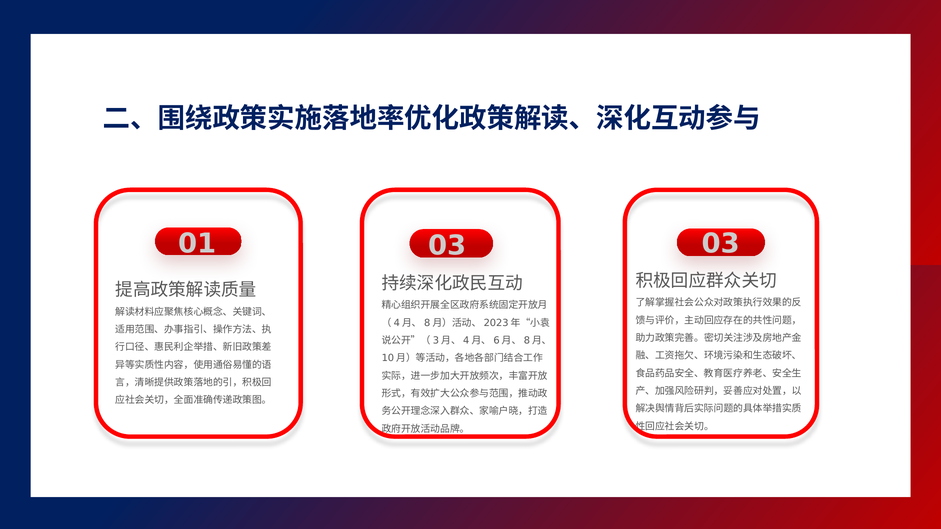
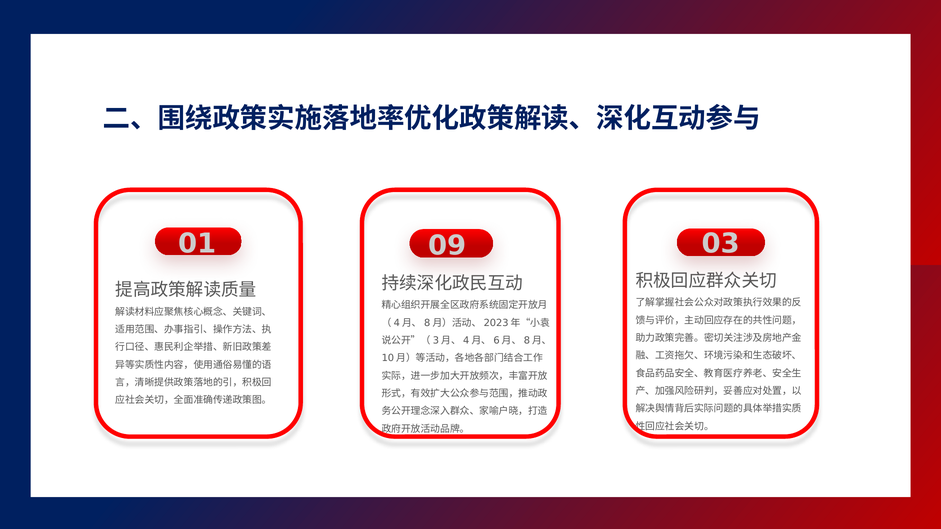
01 03: 03 -> 09 (447, 246)
